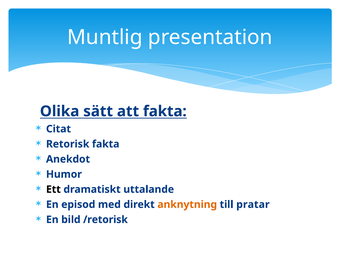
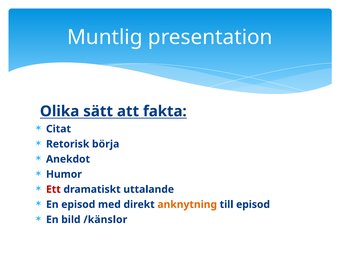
Retorisk fakta: fakta -> börja (106, 144)
Ett colour: black -> red (53, 189)
till pratar: pratar -> episod (253, 204)
/retorisk: /retorisk -> /känslor (105, 220)
